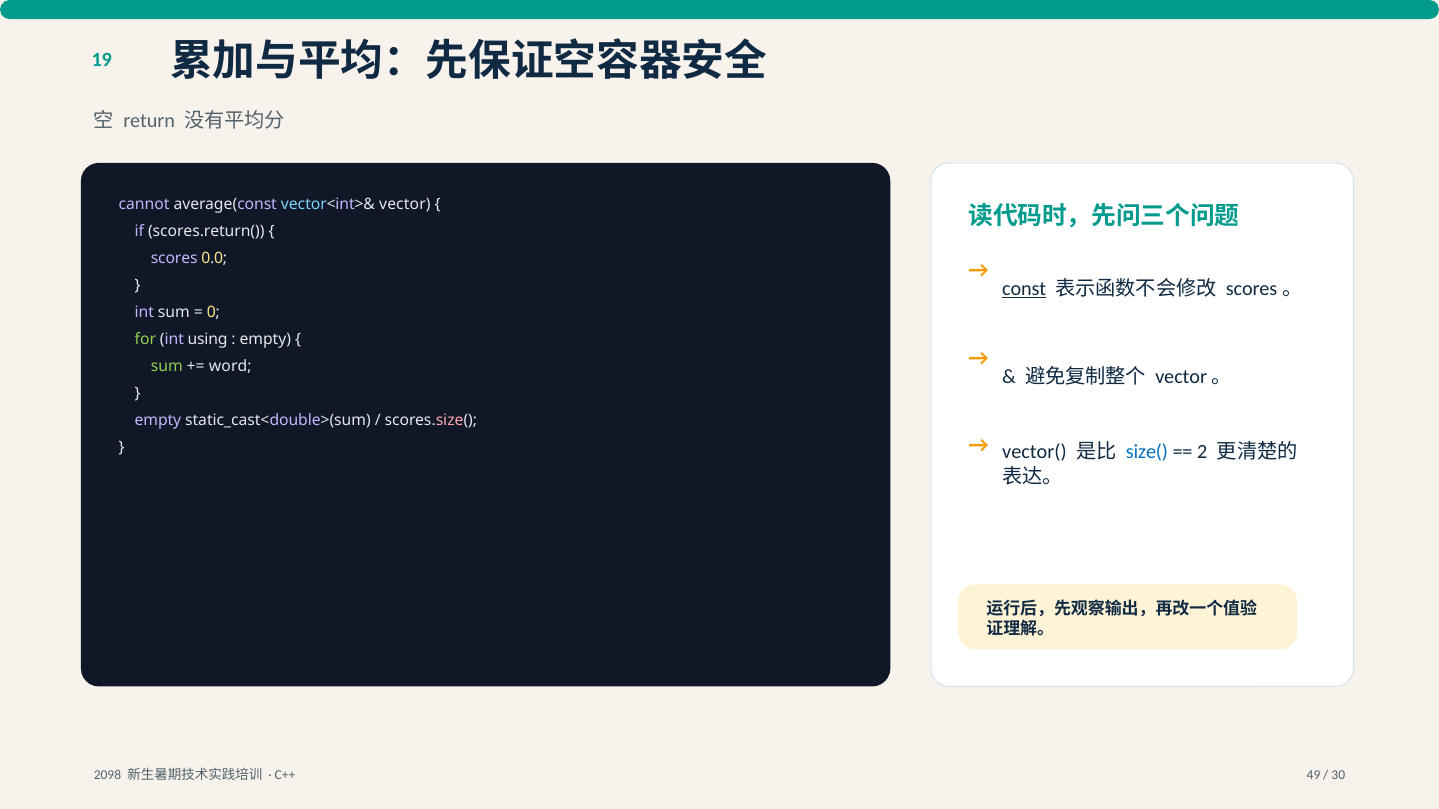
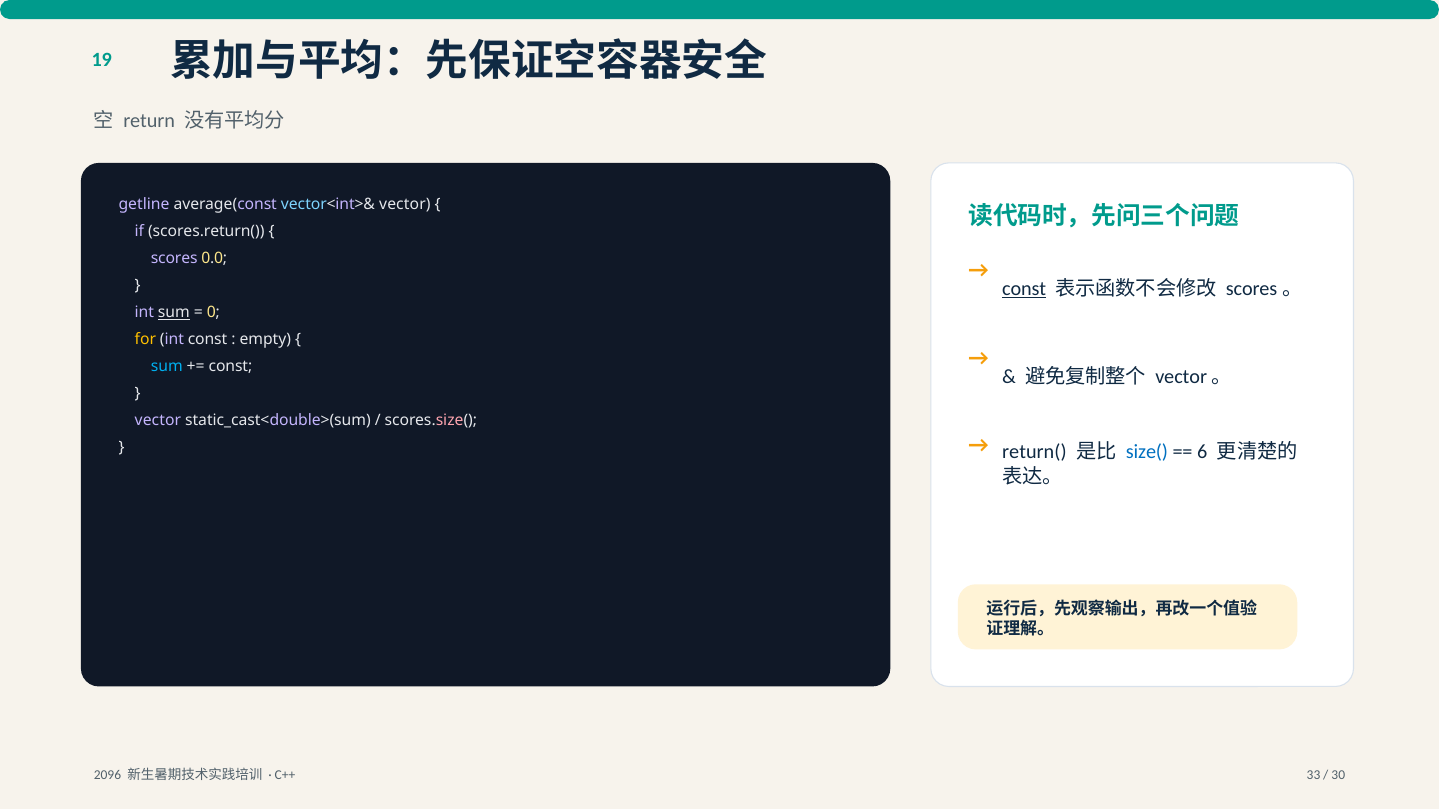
cannot: cannot -> getline (144, 205)
sum underline: none -> present (174, 313)
for colour: light green -> yellow (145, 340)
int using: using -> const (208, 340)
sum colour: light green -> light blue (167, 367)
word: word -> const (230, 367)
empty: empty -> vector (158, 421)
vector(: vector( -> return( (1034, 452)
2: 2 -> 6 (1202, 452)
2098: 2098 -> 2096 (107, 775)
49: 49 -> 33 (1314, 775)
